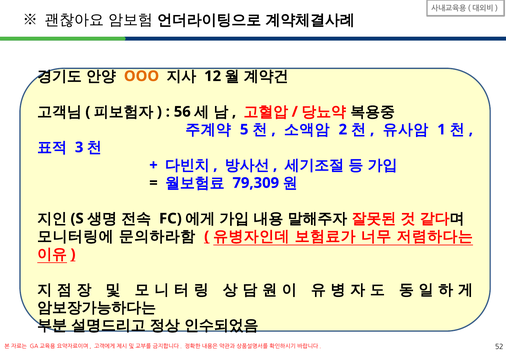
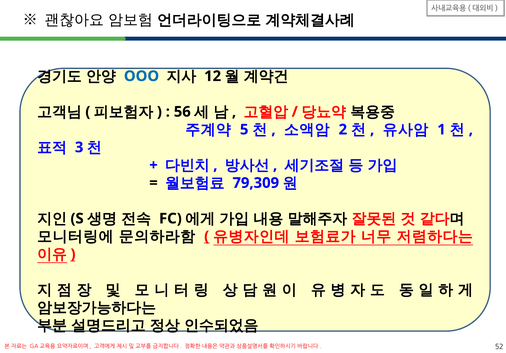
OOO colour: orange -> blue (142, 76)
